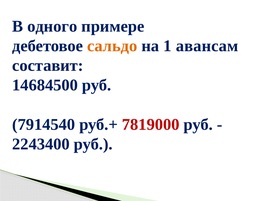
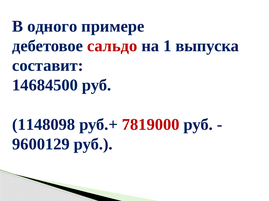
сальдо colour: orange -> red (112, 46)
авансам: авансам -> выпуска (207, 46)
7914540: 7914540 -> 1148098 (44, 125)
2243400: 2243400 -> 9600129 (41, 145)
